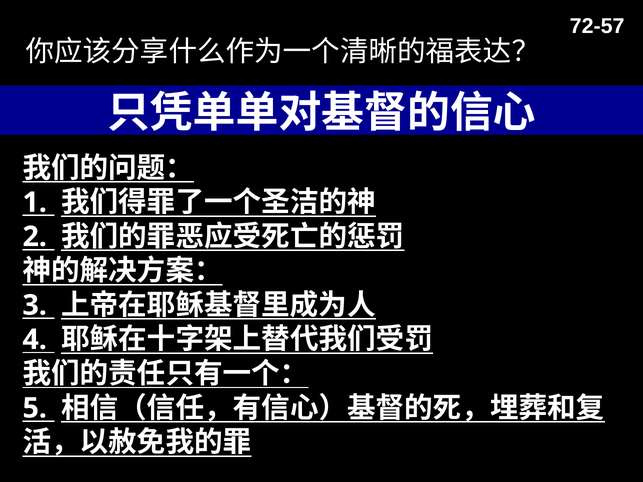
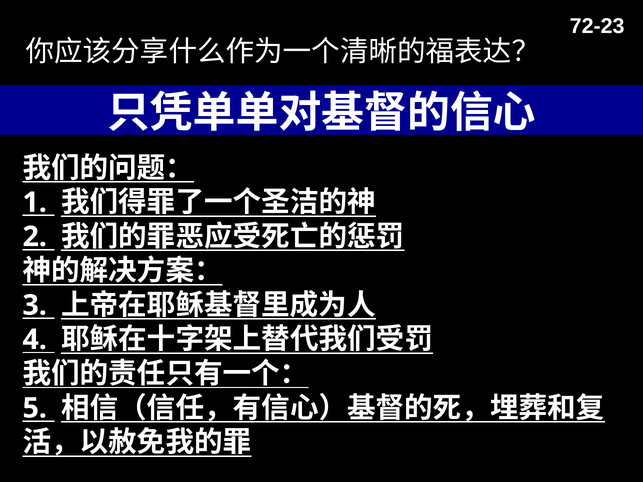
72-57: 72-57 -> 72-23 (597, 26)
